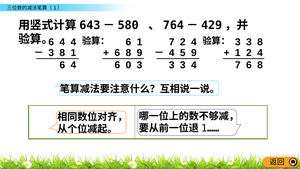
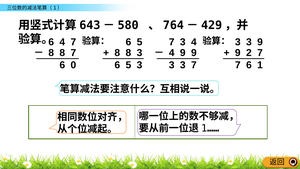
4 4: 4 -> 7 (73, 42)
1: 1 -> 5 (140, 42)
2: 2 -> 3 (183, 42)
3 3 8: 8 -> 9 (260, 42)
6: 6 -> 8 (117, 53)
8 9: 9 -> 3 (139, 53)
1: 1 -> 9 (238, 53)
4: 4 -> 7 (260, 53)
3: 3 -> 8 (51, 53)
8 1: 1 -> 7 (73, 53)
4 5: 5 -> 9 (183, 53)
4: 4 -> 0 (73, 65)
0: 0 -> 5 (128, 65)
3 4: 4 -> 7 (194, 65)
7 6 8: 8 -> 1 (260, 65)
